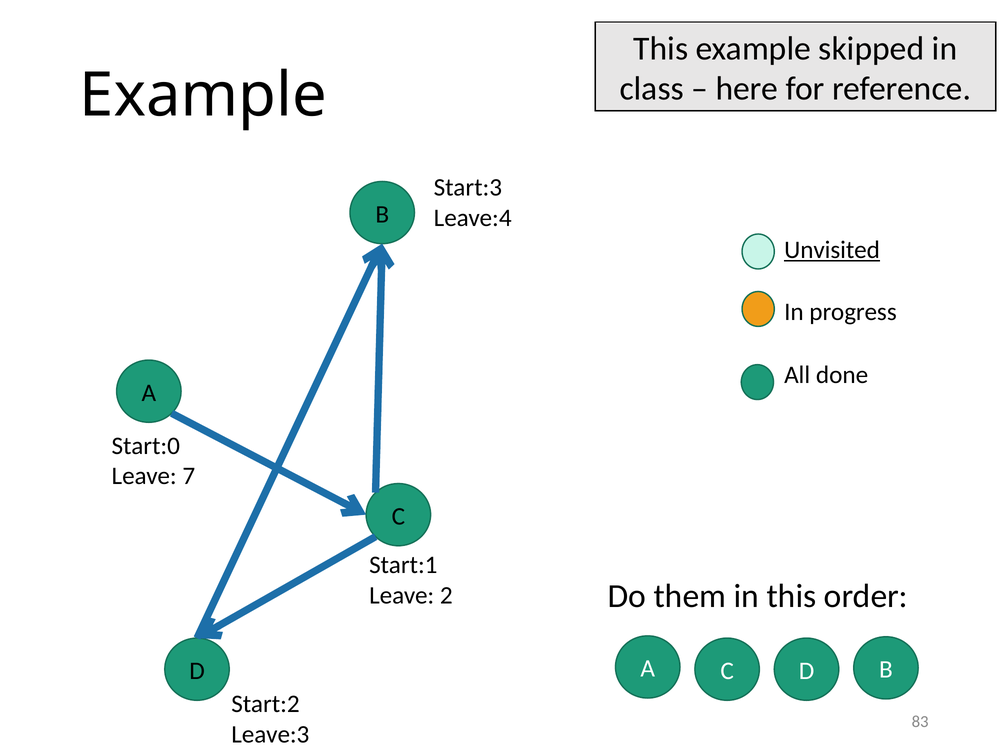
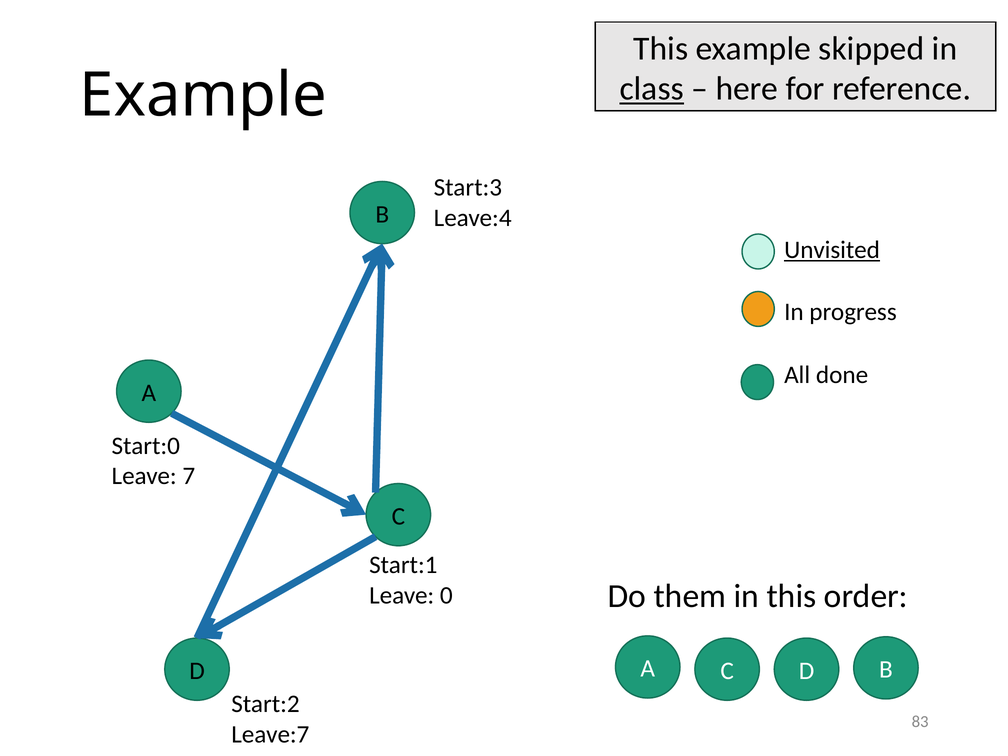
class underline: none -> present (652, 89)
2: 2 -> 0 (446, 595)
Leave:3: Leave:3 -> Leave:7 (270, 734)
